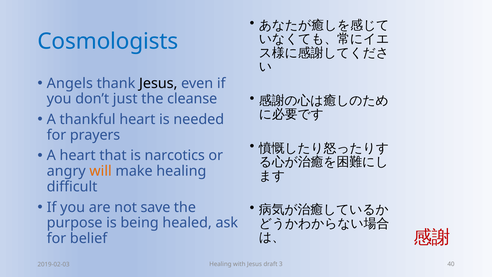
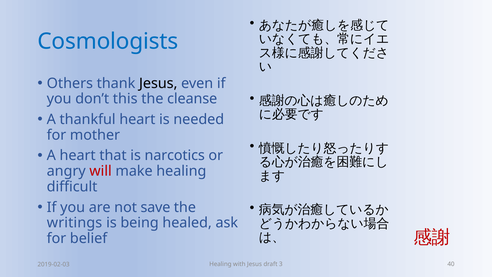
Angels: Angels -> Others (70, 83)
just: just -> this (125, 99)
prayers: prayers -> mother (95, 135)
will colour: orange -> red (101, 171)
purpose: purpose -> writings (75, 223)
